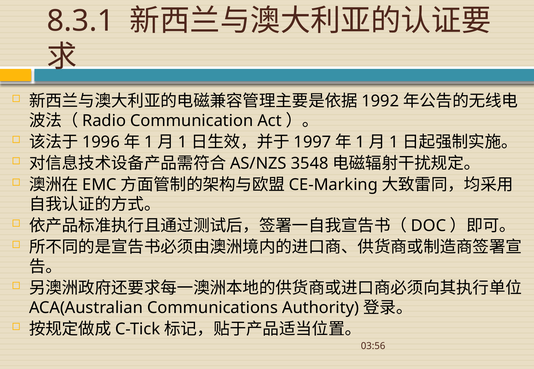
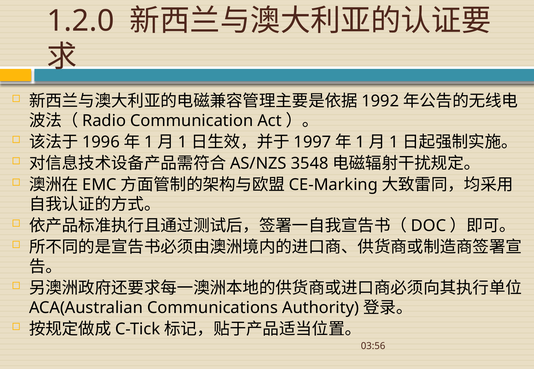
8.3.1: 8.3.1 -> 1.2.0 (81, 21)
